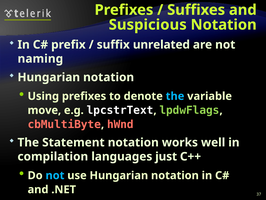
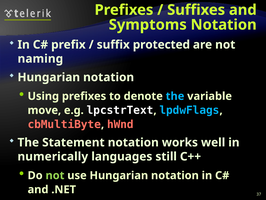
Suspicious: Suspicious -> Symptoms (148, 25)
unrelated: unrelated -> protected (161, 45)
lpdwFlags colour: light green -> light blue (189, 110)
compilation: compilation -> numerically (53, 156)
just: just -> still (166, 156)
not colour: light blue -> light green (55, 175)
